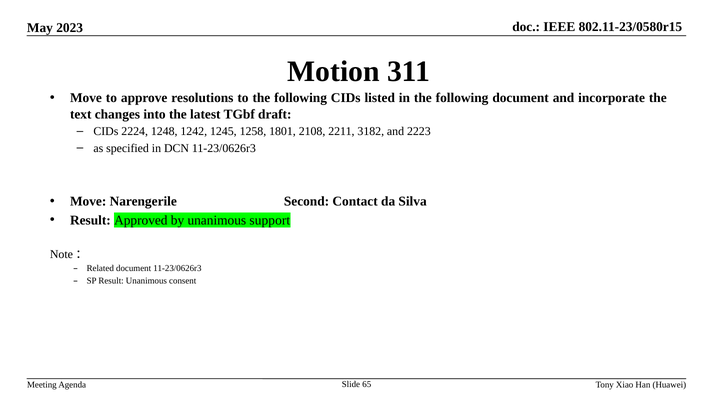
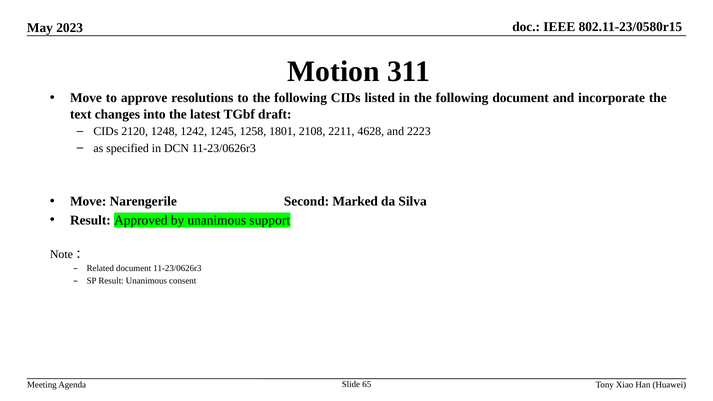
2224: 2224 -> 2120 (135, 132)
3182: 3182 -> 4628 (371, 132)
Contact: Contact -> Marked (355, 201)
